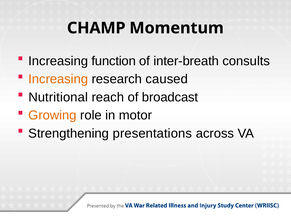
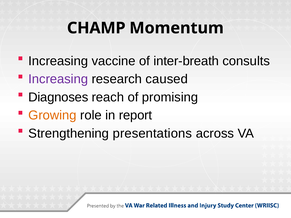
function: function -> vaccine (114, 61)
Increasing colour: orange -> purple (58, 79)
Nutritional: Nutritional -> Diagnoses (58, 97)
broadcast: broadcast -> promising (170, 97)
motor: motor -> report (136, 115)
